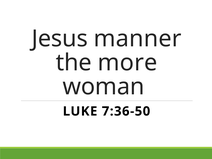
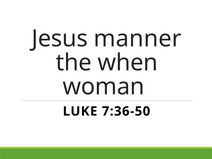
more: more -> when (128, 63)
